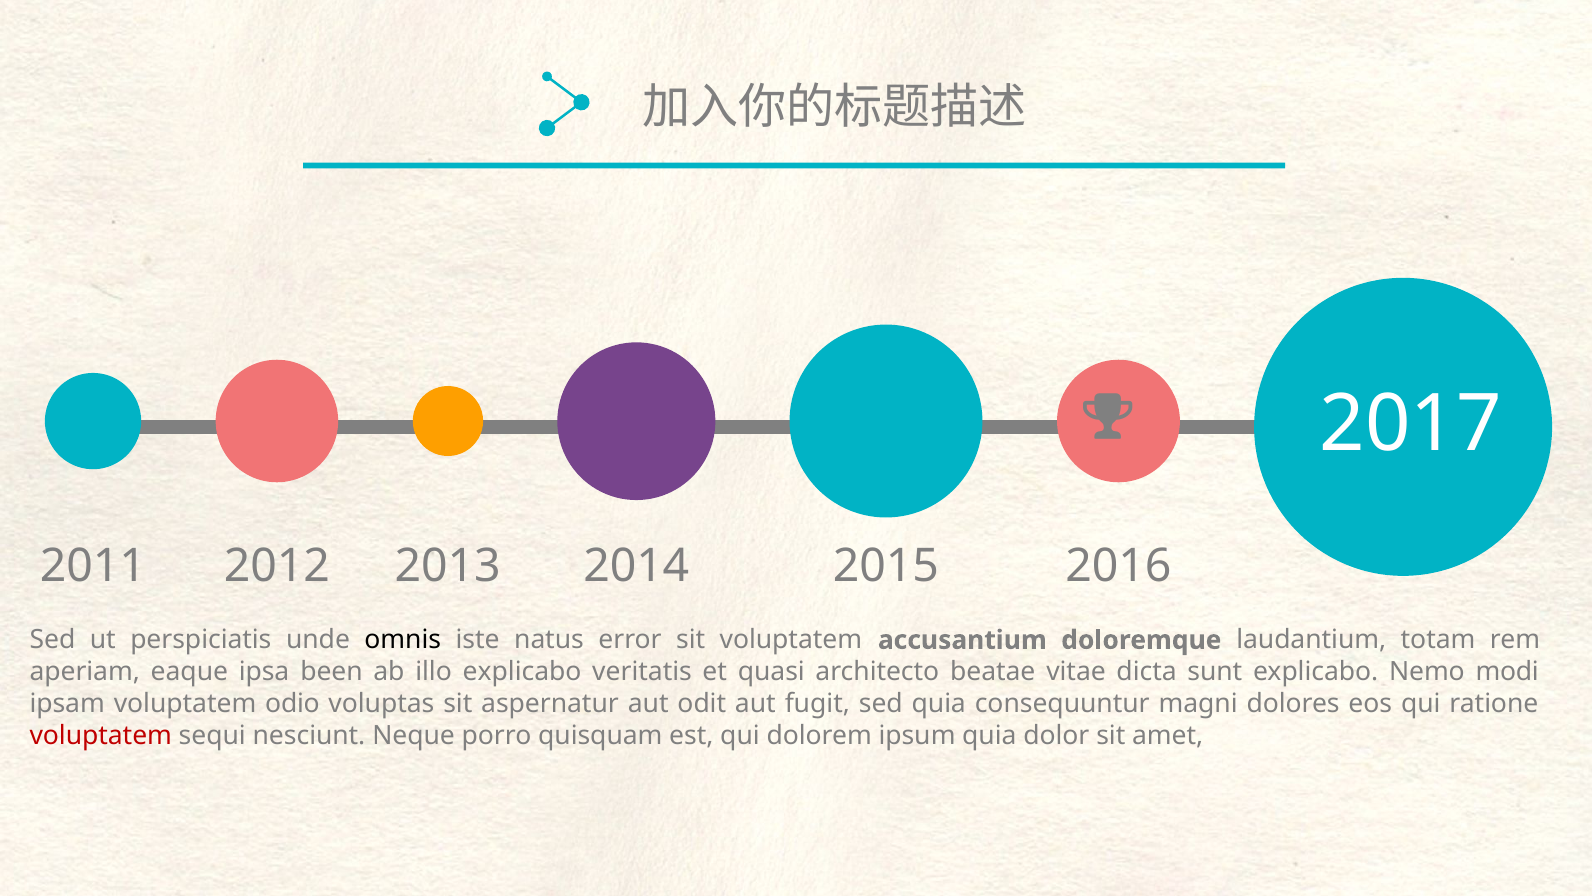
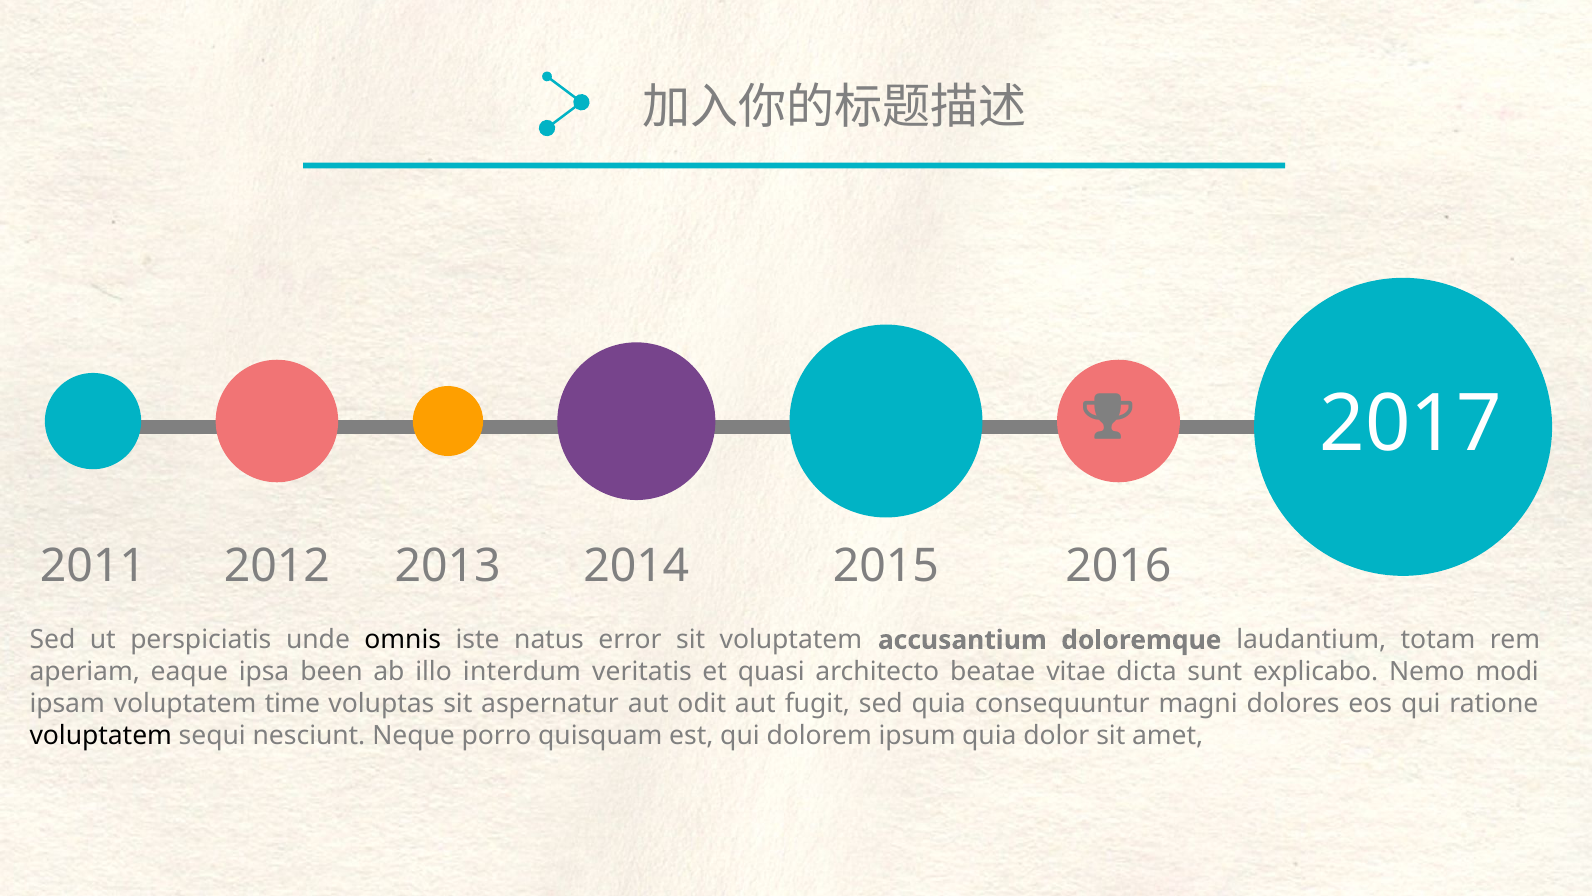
illo explicabo: explicabo -> interdum (522, 672)
odio: odio -> time (292, 704)
voluptatem colour: red -> black (101, 735)
